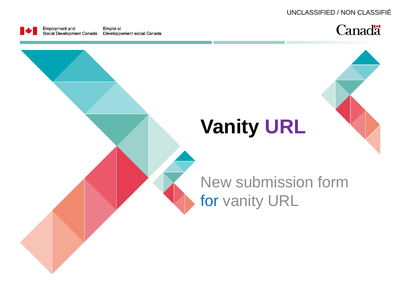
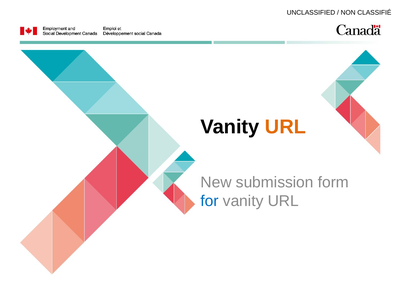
URL colour: purple -> orange (286, 127)
